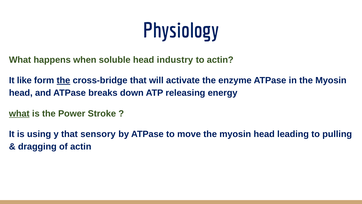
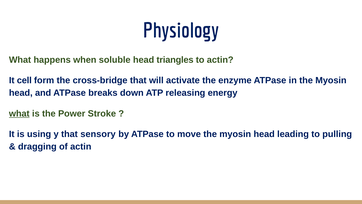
industry: industry -> triangles (175, 60)
like: like -> cell (24, 80)
the underline: present -> none (63, 80)
